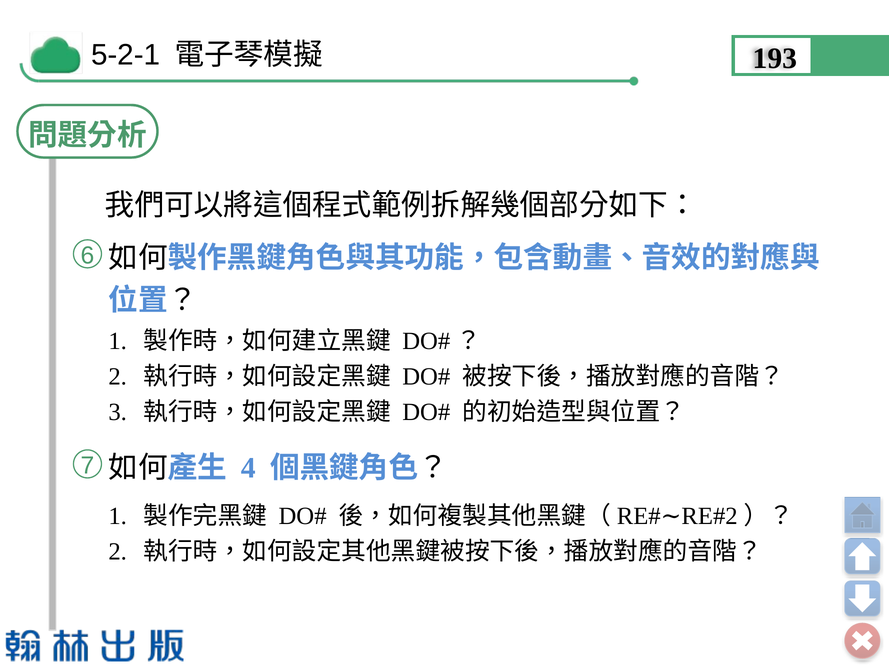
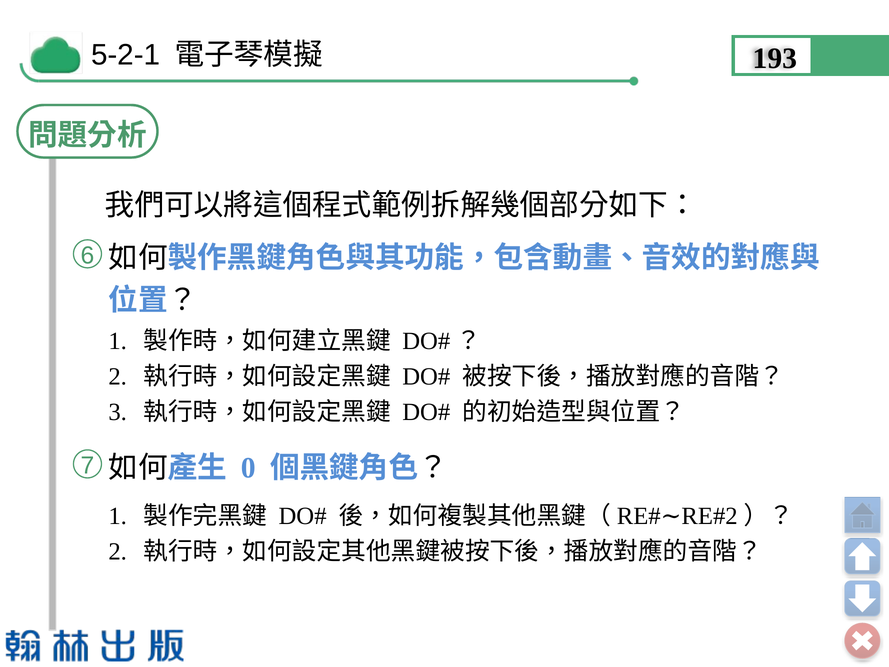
4: 4 -> 0 (248, 468)
